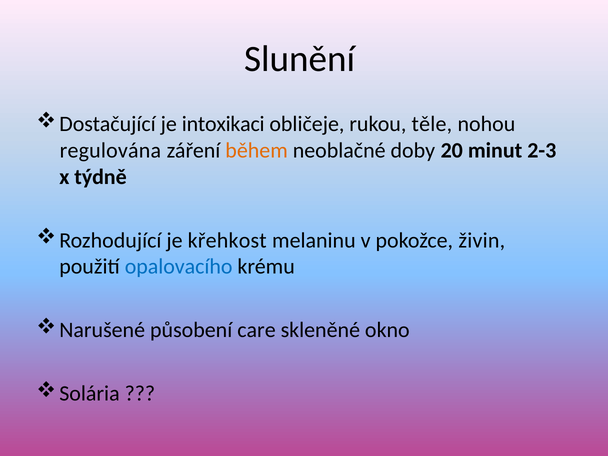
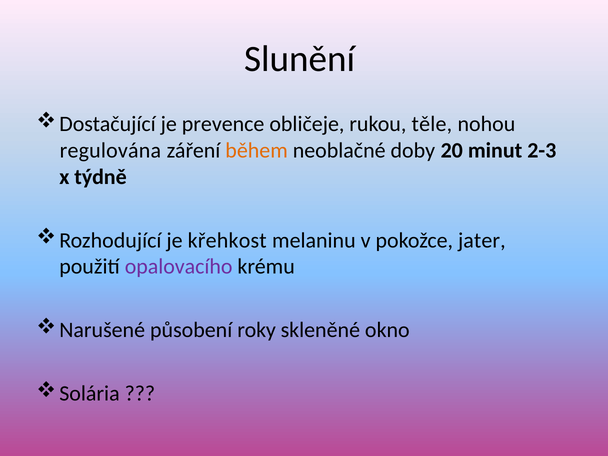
intoxikaci: intoxikaci -> prevence (223, 124)
živin: živin -> jater (482, 240)
opalovacího colour: blue -> purple (179, 267)
care: care -> roky (257, 330)
